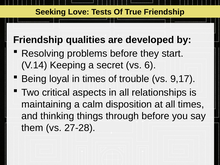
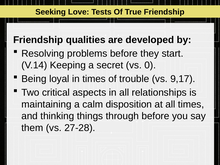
6: 6 -> 0 (150, 65)
